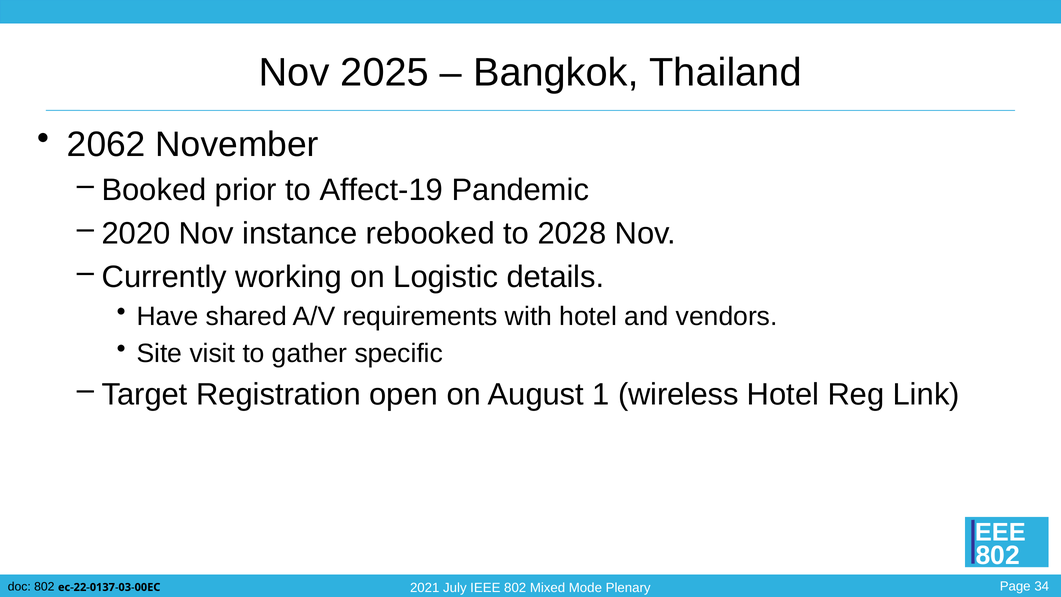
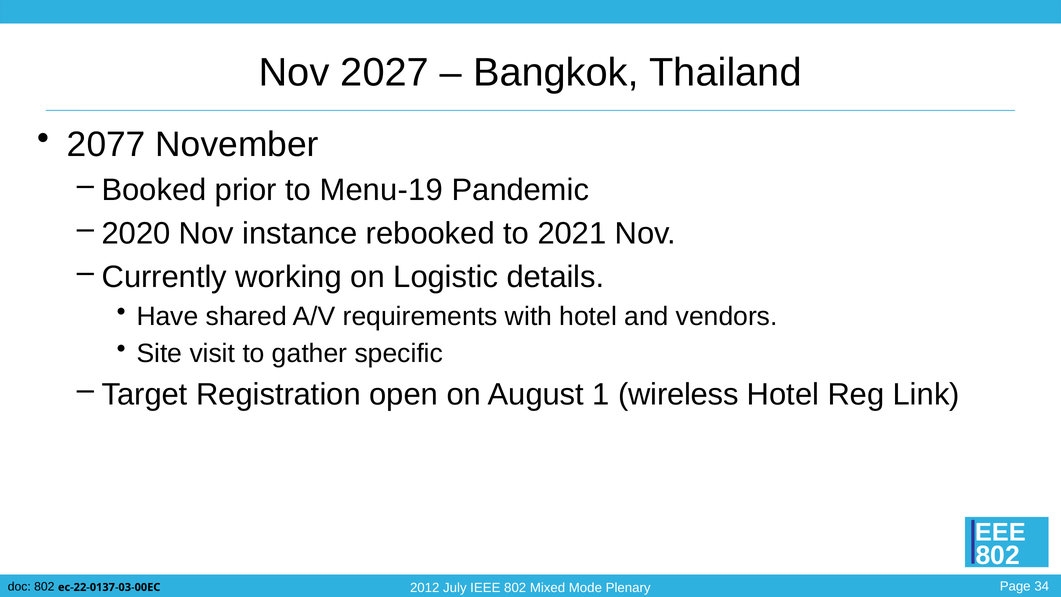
2025: 2025 -> 2027 (385, 72)
2062: 2062 -> 2077 (106, 144)
Affect-19: Affect-19 -> Menu-19 (381, 190)
2028: 2028 -> 2021 (572, 233)
2021: 2021 -> 2012 (425, 587)
